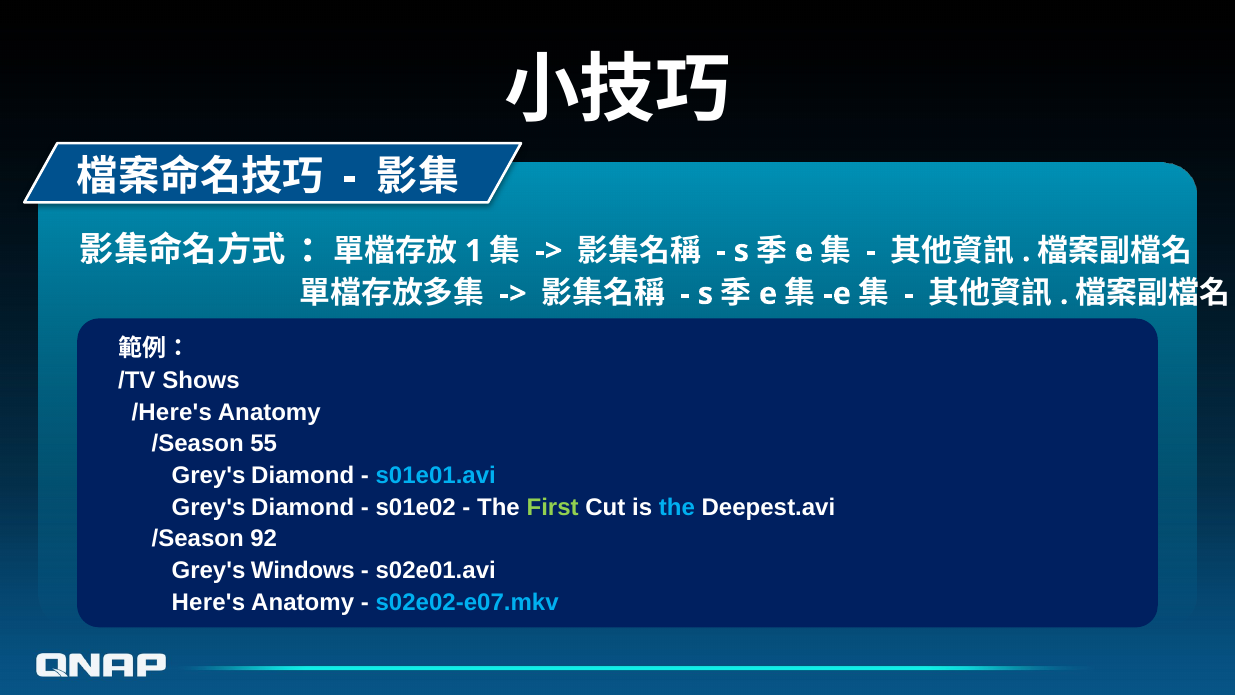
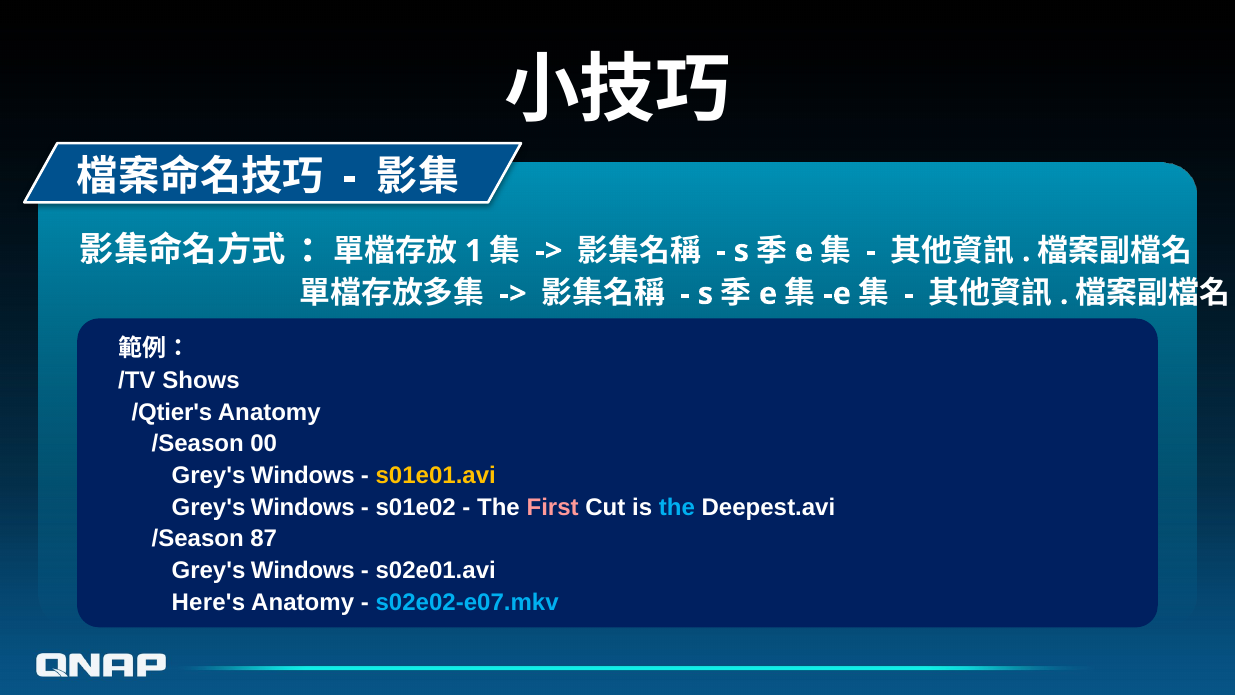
/Here's: /Here's -> /Qtier's (172, 412)
55: 55 -> 00 (264, 444)
Diamond: Diamond -> Windows (303, 475)
s01e01.avi colour: light blue -> yellow (436, 475)
Diamond: Diamond -> Windows (303, 507)
First colour: light green -> pink (553, 507)
92: 92 -> 87 (264, 539)
